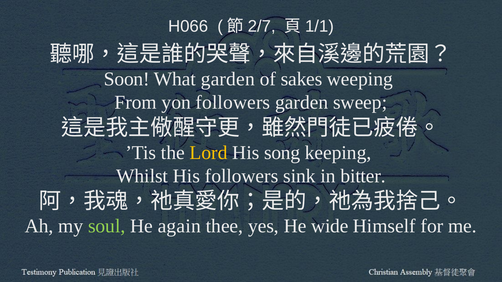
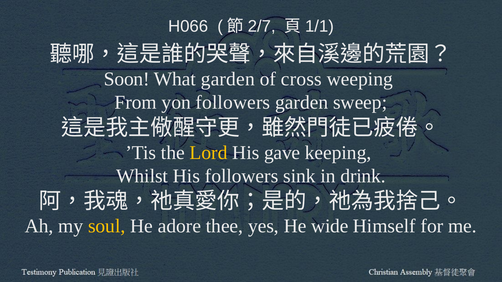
sakes: sakes -> cross (301, 79)
song: song -> gave (282, 153)
bitter: bitter -> drink (363, 176)
soul colour: light green -> yellow (107, 226)
again: again -> adore (179, 226)
